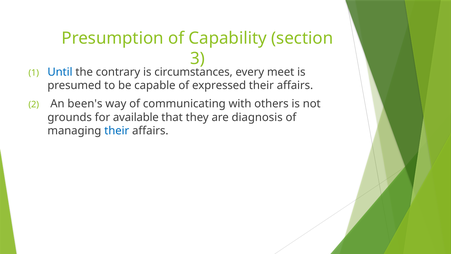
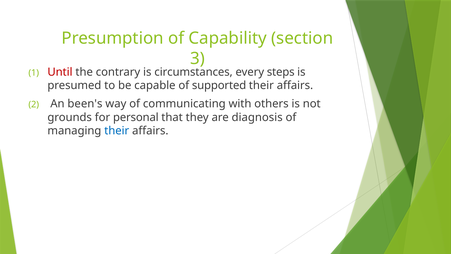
Until colour: blue -> red (60, 72)
meet: meet -> steps (281, 72)
expressed: expressed -> supported (219, 85)
available: available -> personal (136, 117)
